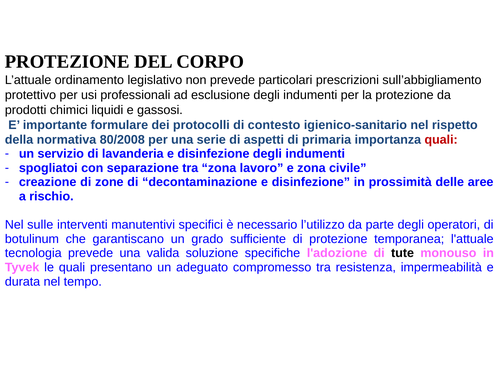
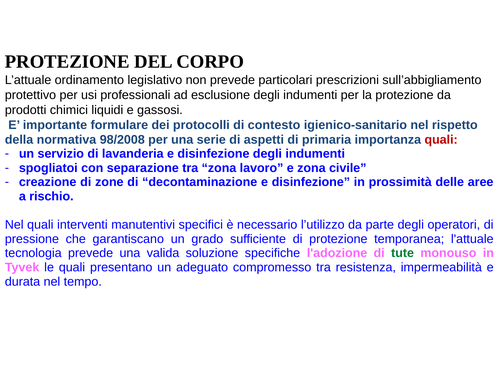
80/2008: 80/2008 -> 98/2008 (122, 140)
Nel sulle: sulle -> quali (40, 225)
botulinum: botulinum -> pressione (32, 239)
tute colour: black -> green (403, 253)
